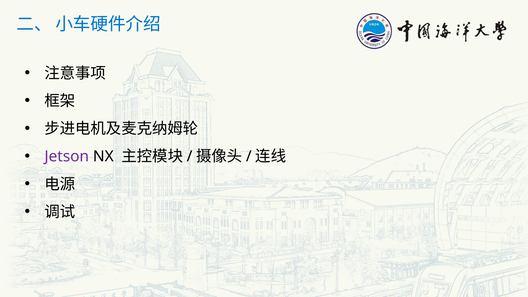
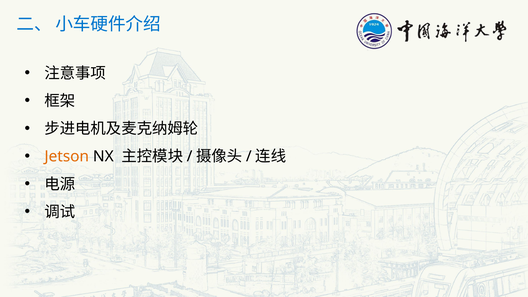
Jetson colour: purple -> orange (67, 157)
